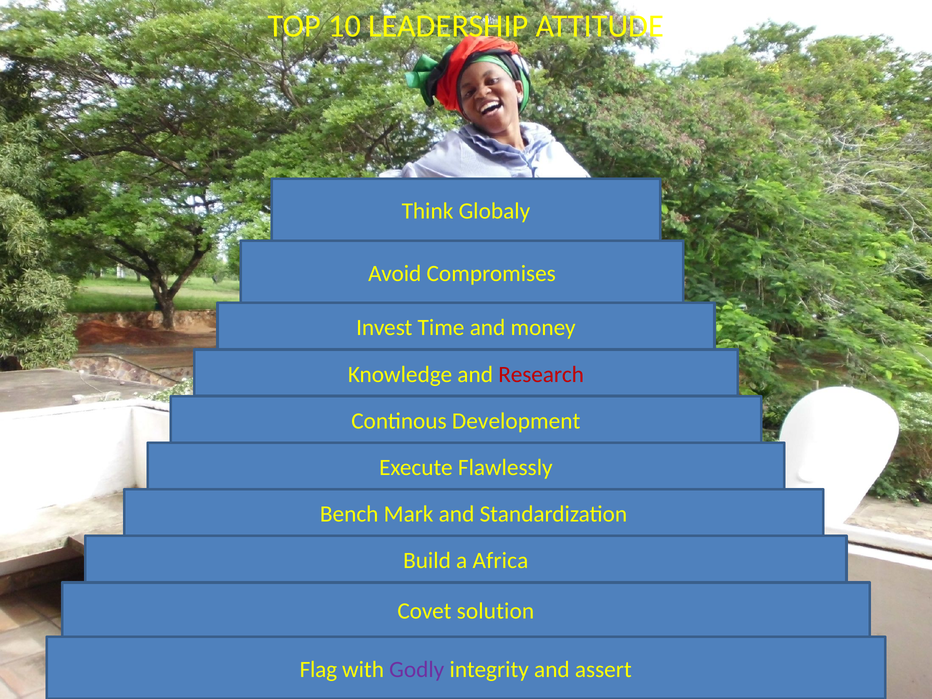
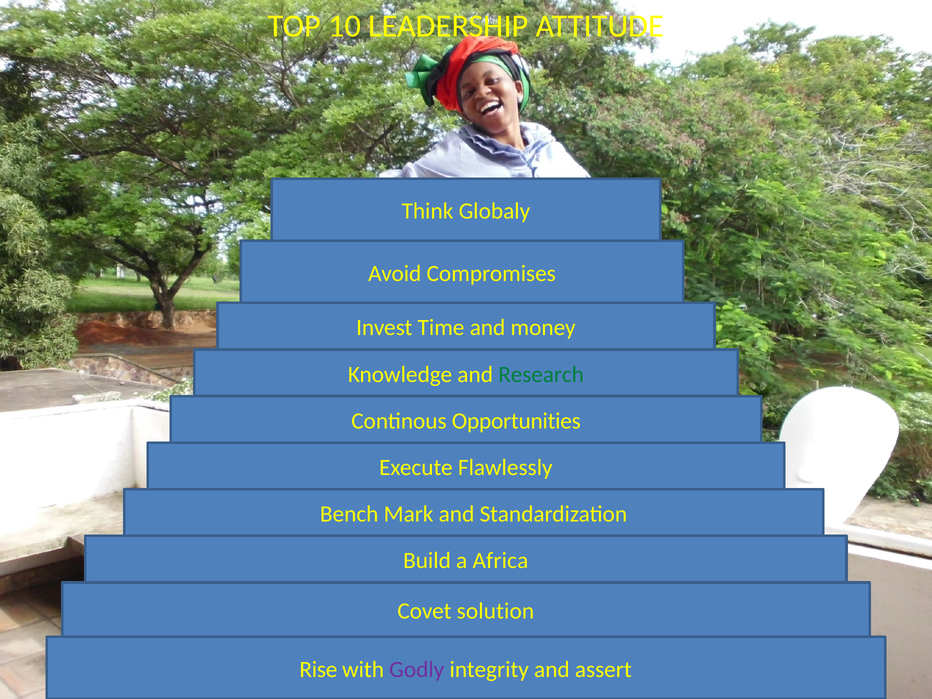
Research colour: red -> green (541, 374)
Development: Development -> Opportunities (516, 421)
Flag: Flag -> Rise (318, 670)
